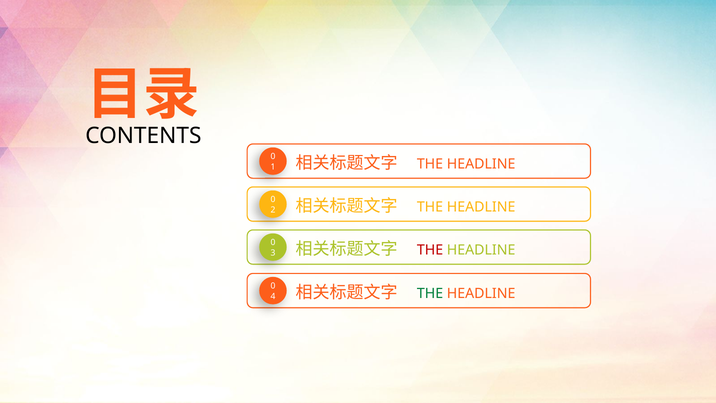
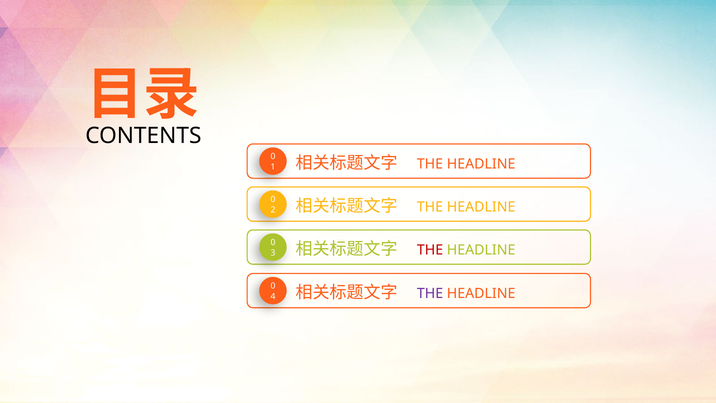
THE colour: green -> purple (430, 293)
